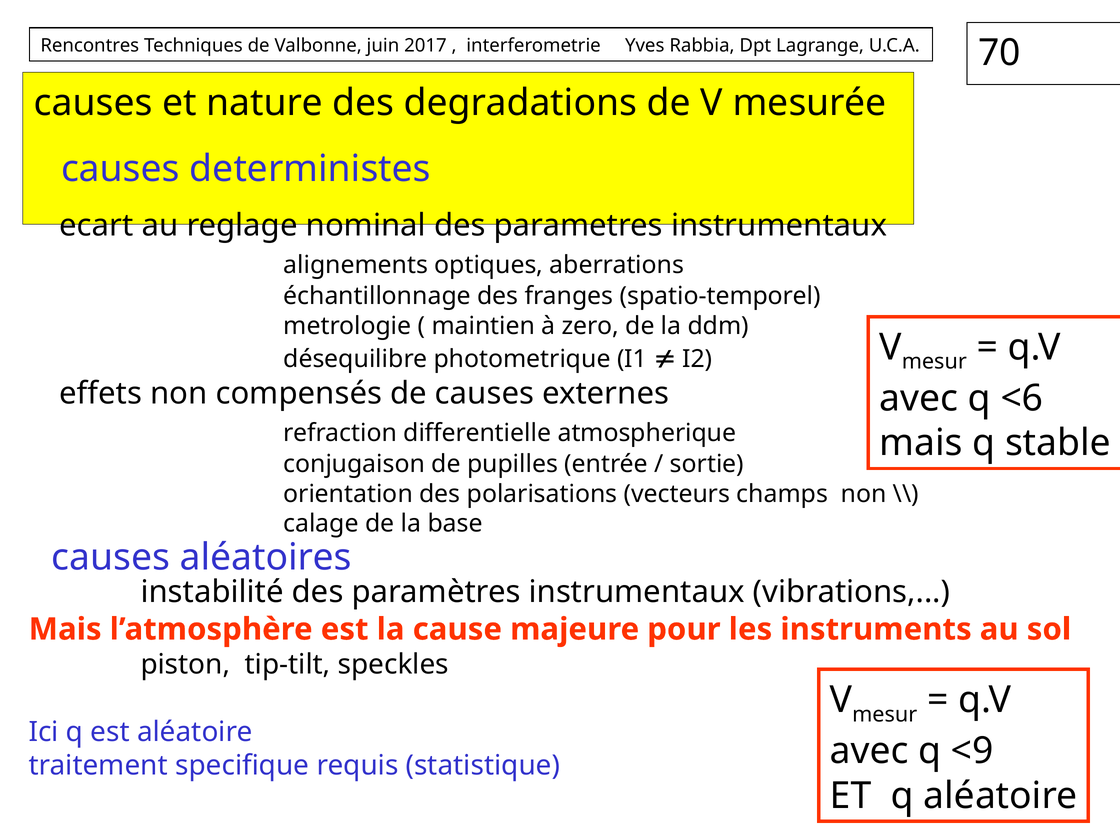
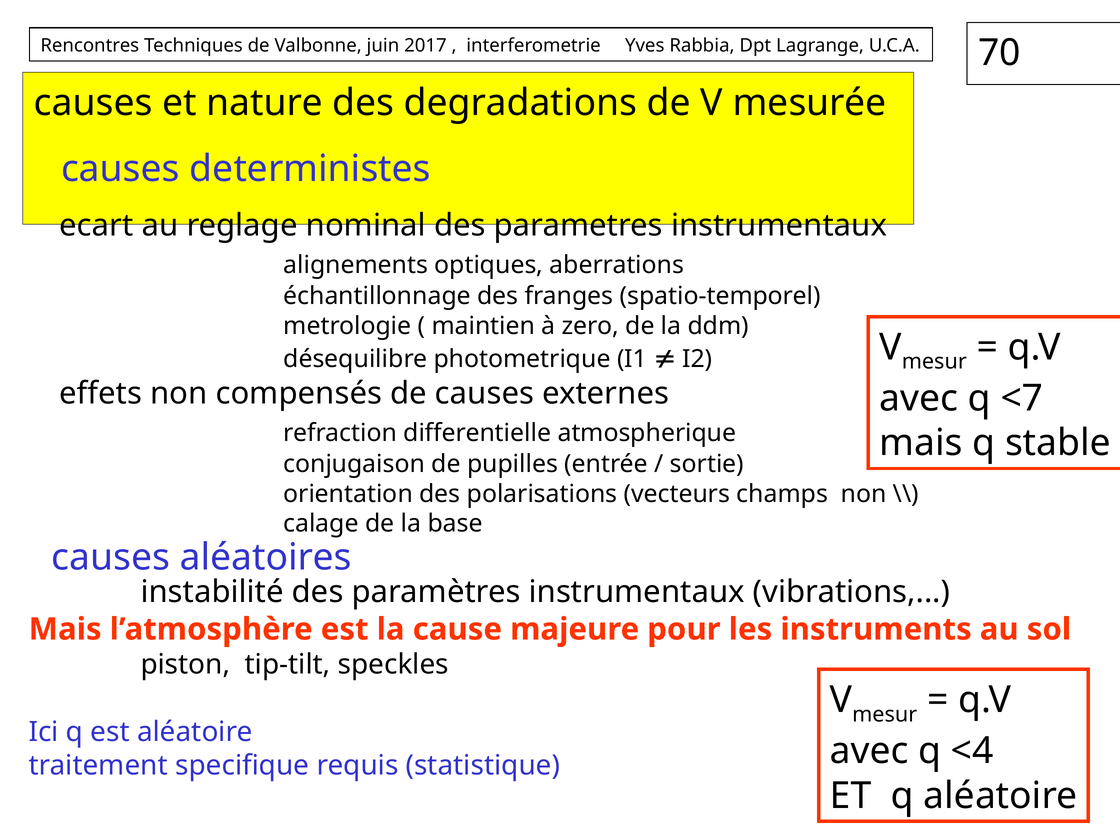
<6: <6 -> <7 (1022, 398)
<9: <9 -> <4 (972, 751)
